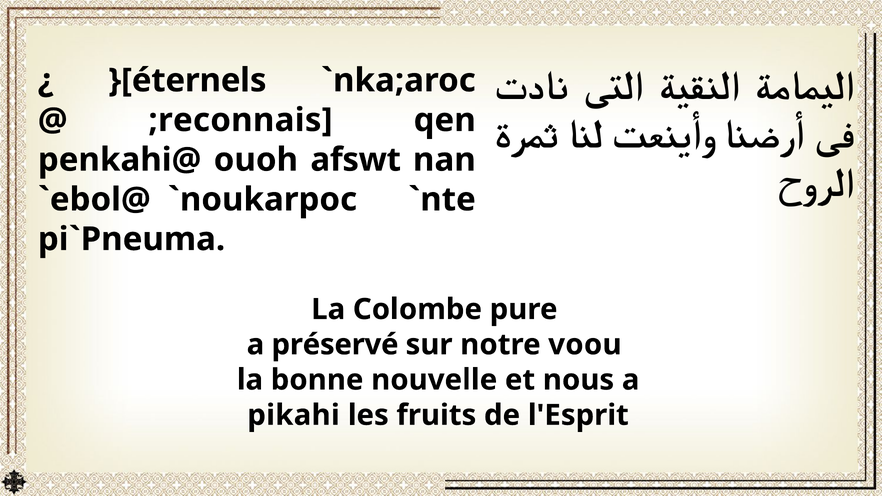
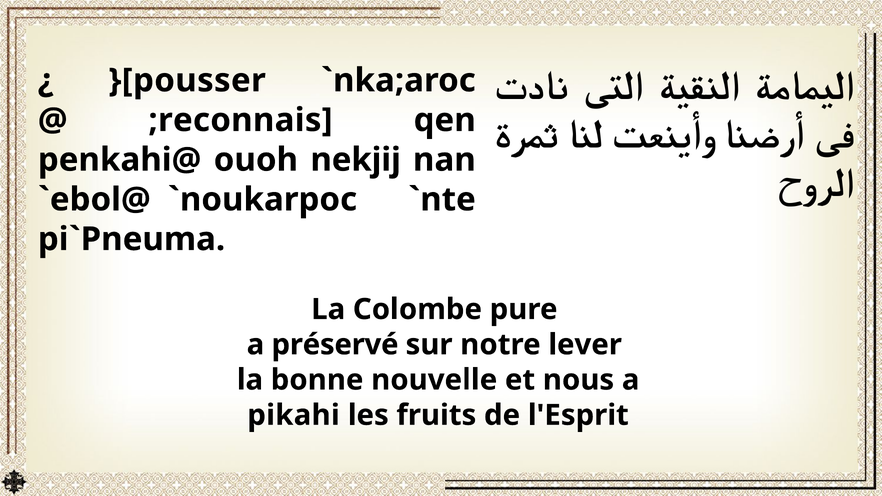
}[éternels: }[éternels -> }[pousser (187, 80)
afswt: afswt -> nekjij (356, 160)
voou: voou -> lever (585, 345)
